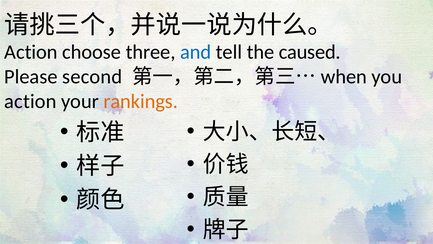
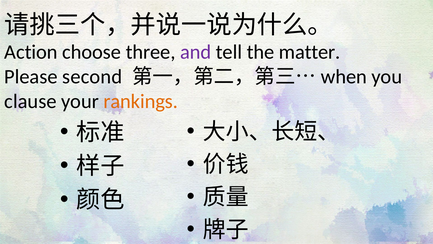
and colour: blue -> purple (196, 52)
caused: caused -> matter (310, 52)
action: action -> clause (30, 101)
